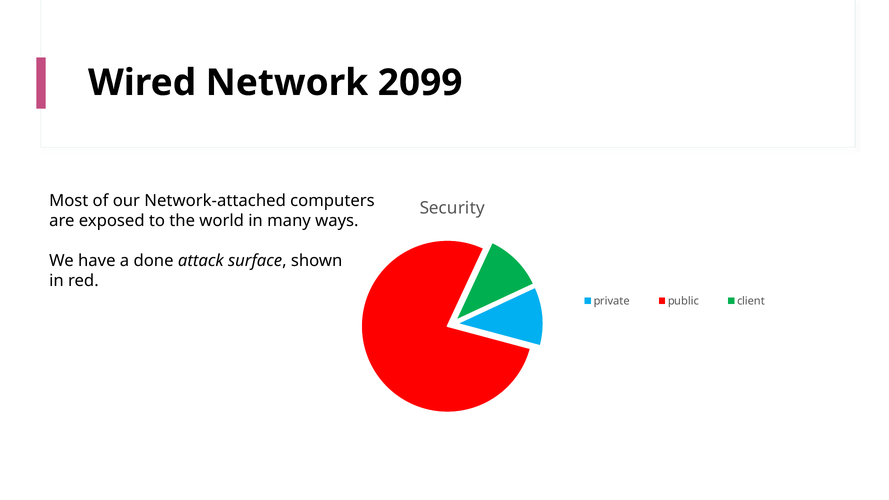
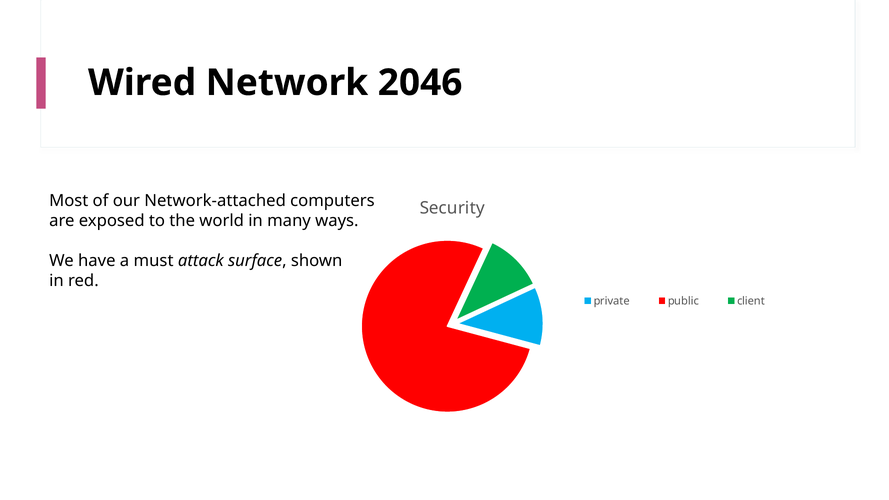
2099: 2099 -> 2046 (420, 83)
done: done -> must (154, 261)
